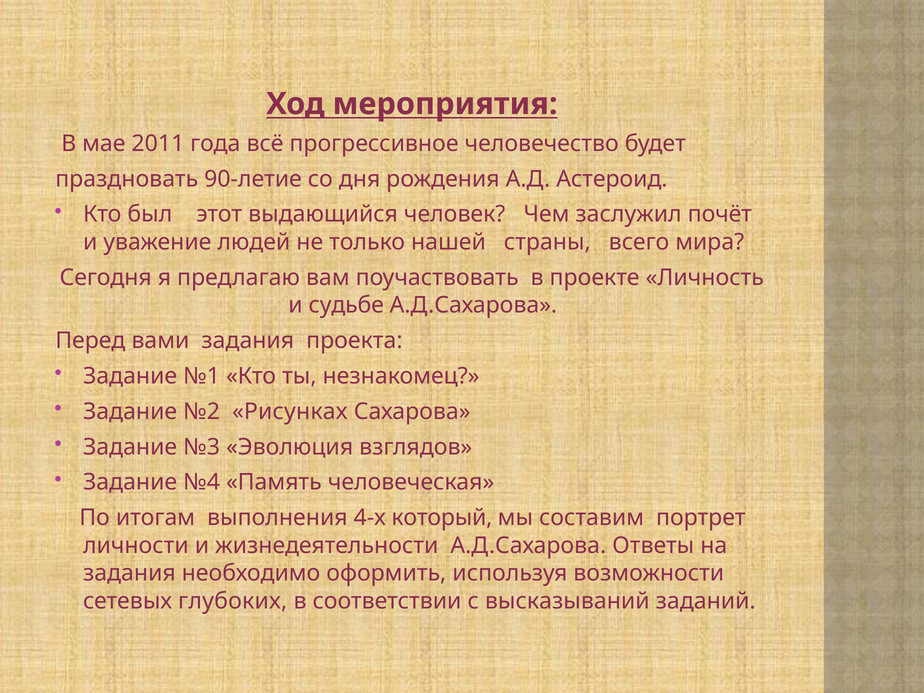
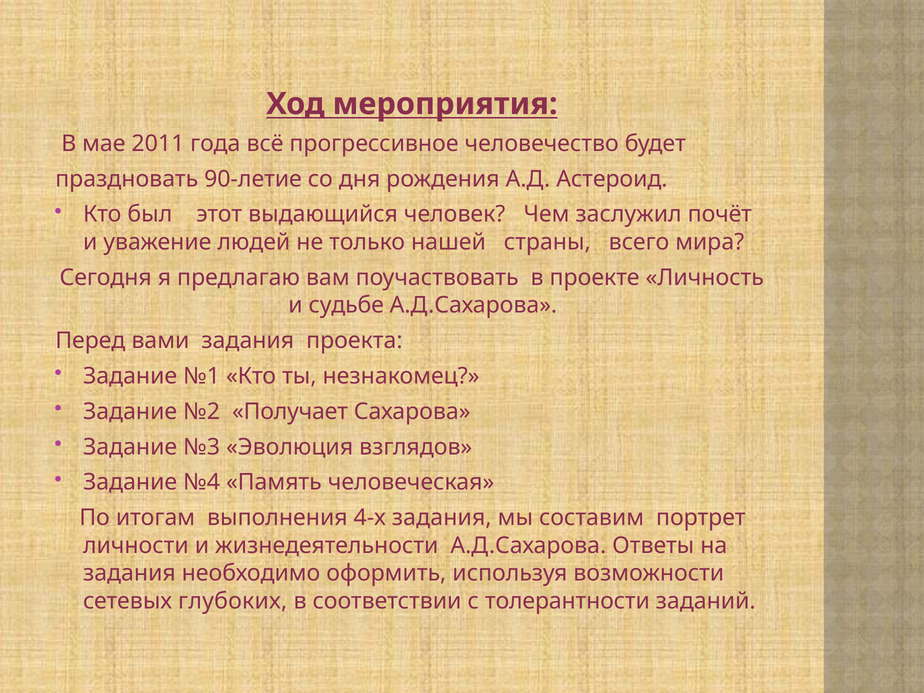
Рисунках: Рисунках -> Получает (290, 411)
4-х который: который -> задания (442, 518)
высказываний: высказываний -> толерантности (567, 601)
